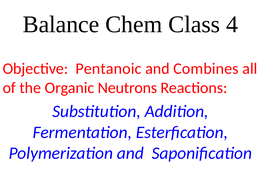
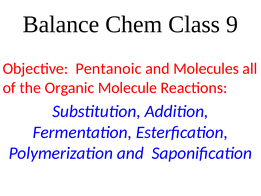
4: 4 -> 9 (232, 24)
Combines: Combines -> Molecules (206, 69)
Neutrons: Neutrons -> Molecule (127, 88)
